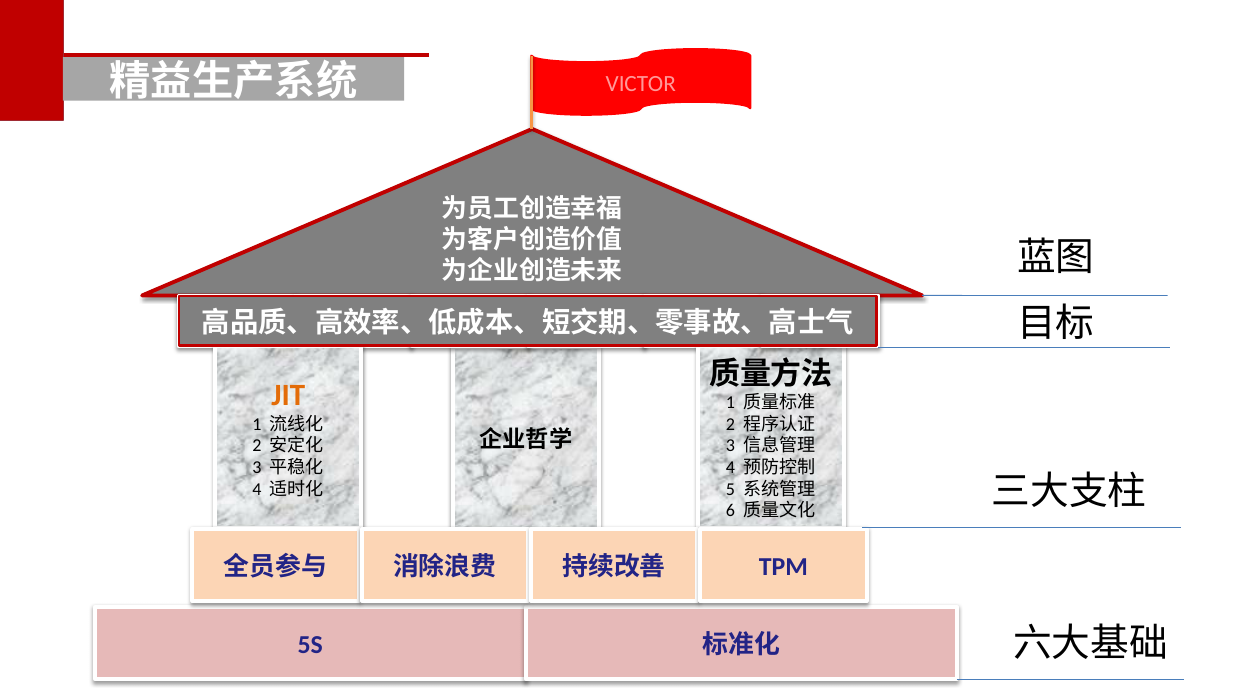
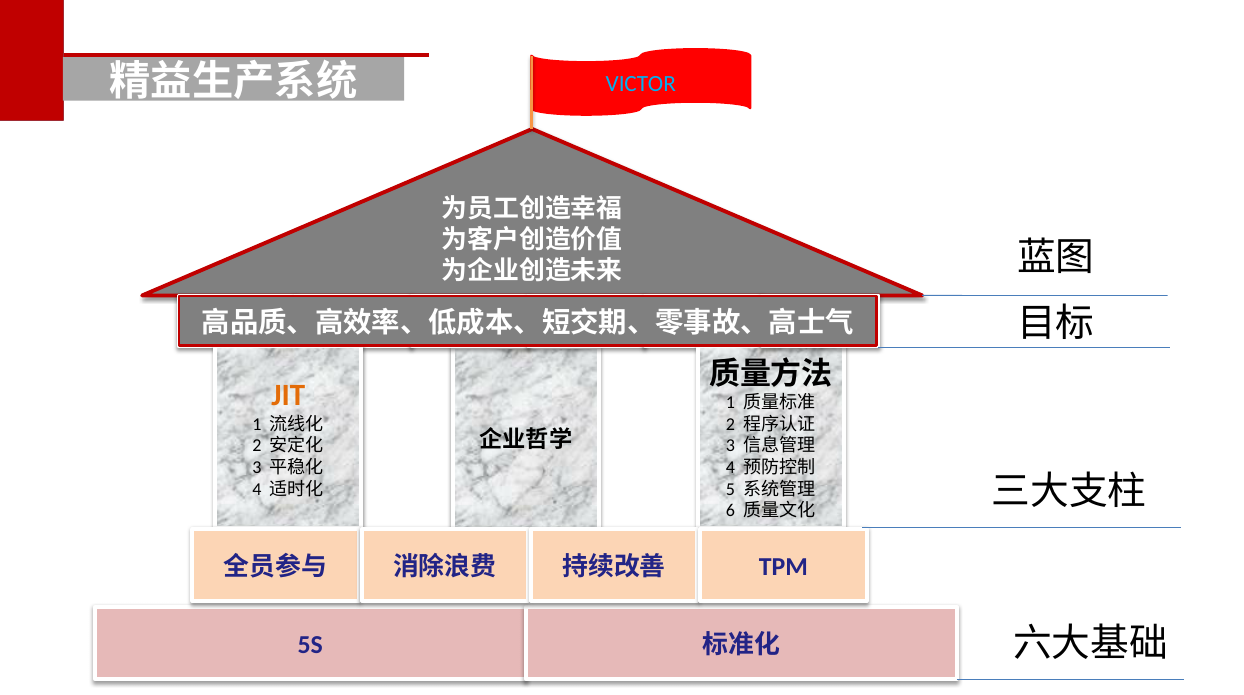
VICTOR colour: pink -> light blue (641, 84)
